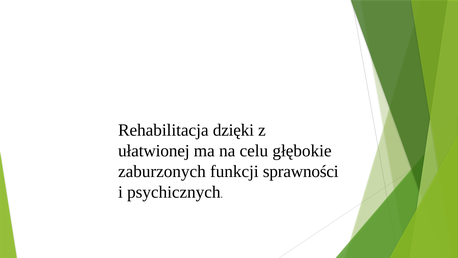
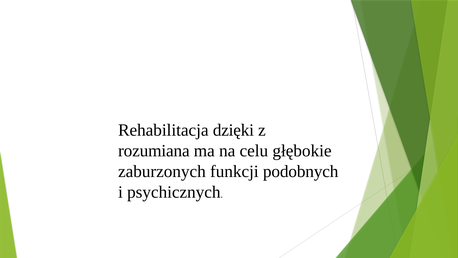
ułatwionej: ułatwionej -> rozumiana (154, 151)
sprawności: sprawności -> podobnych (301, 171)
